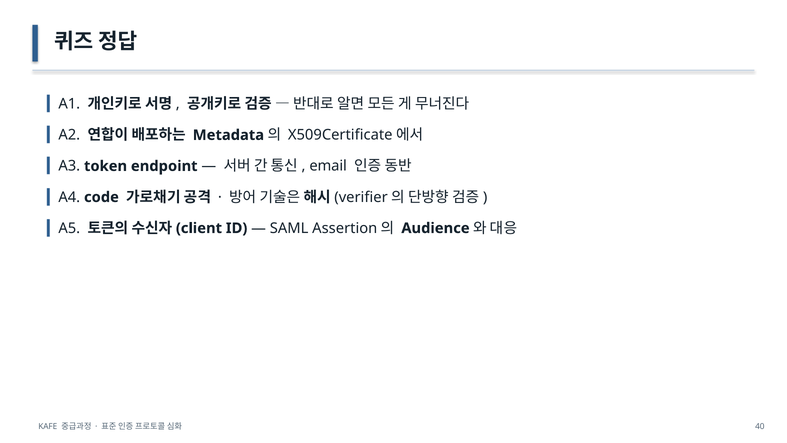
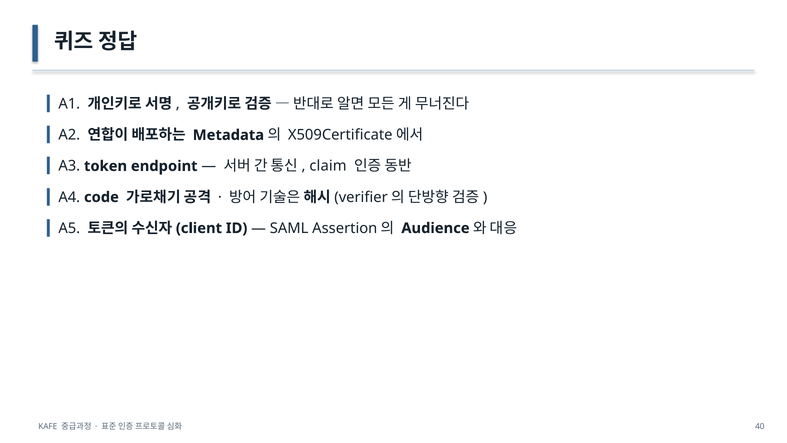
email: email -> claim (328, 166)
